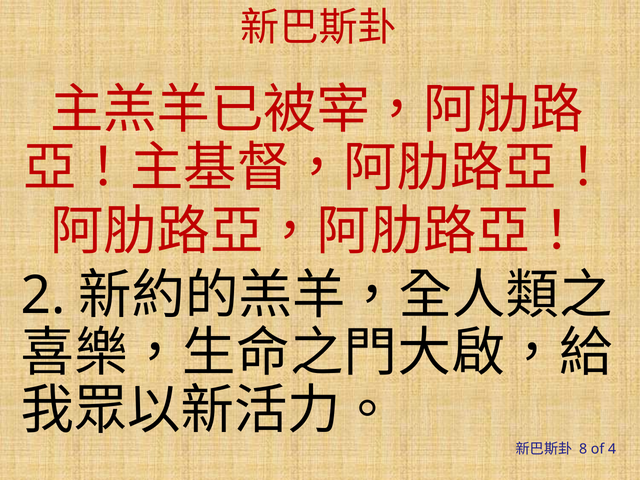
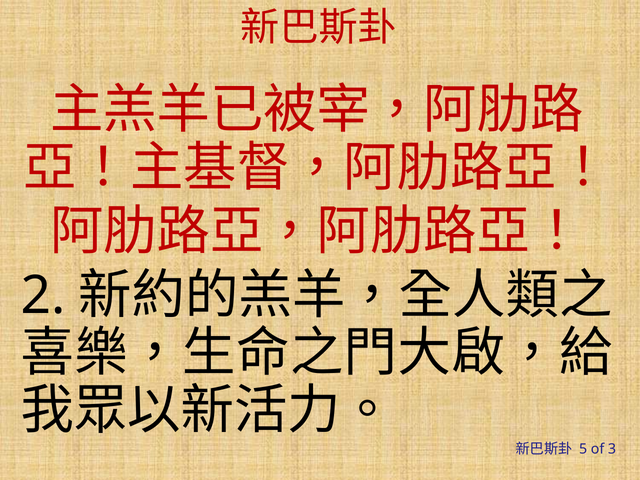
8: 8 -> 5 (583, 449)
4: 4 -> 3 (612, 449)
